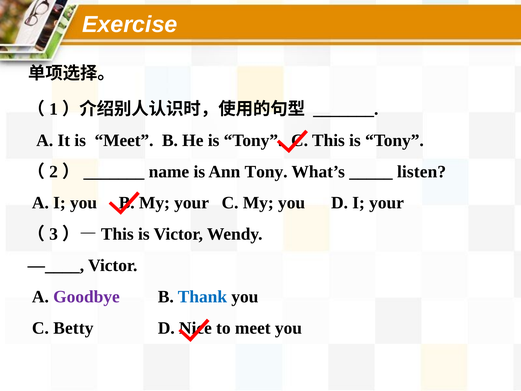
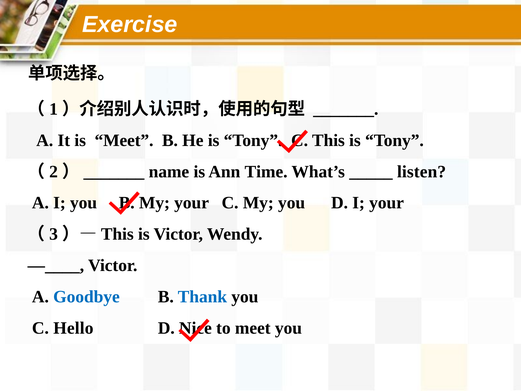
Ann Tony: Tony -> Time (266, 171)
Goodbye colour: purple -> blue (86, 297)
Betty: Betty -> Hello (73, 328)
